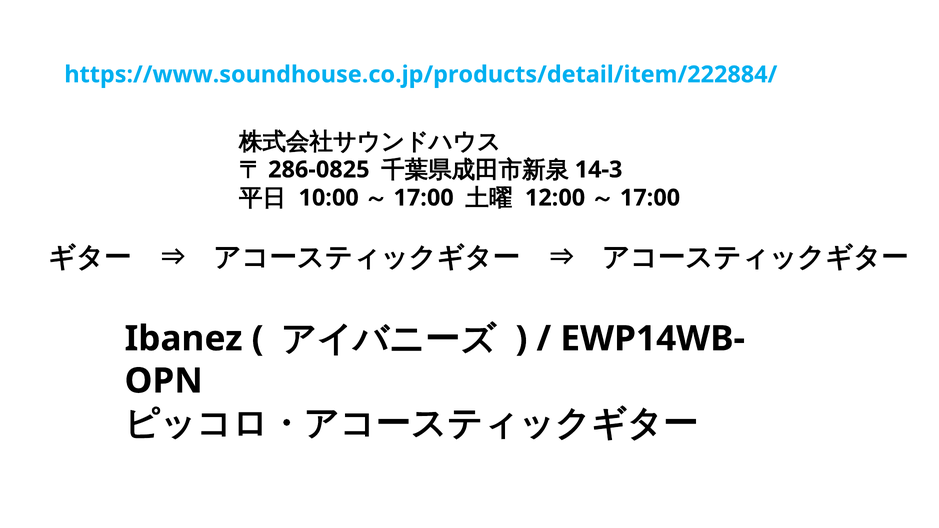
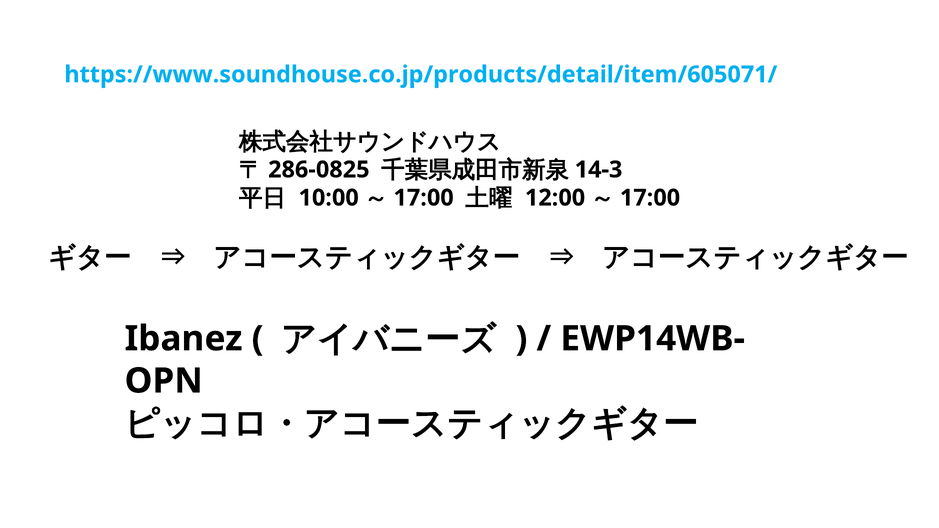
https://www.soundhouse.co.jp/products/detail/item/222884/: https://www.soundhouse.co.jp/products/detail/item/222884/ -> https://www.soundhouse.co.jp/products/detail/item/605071/ (421, 75)
